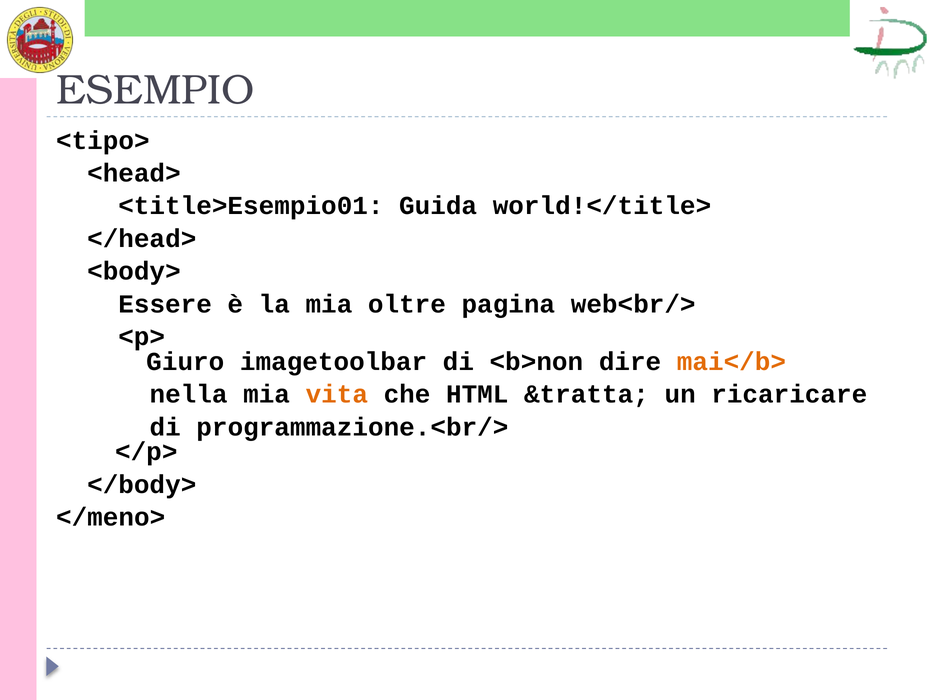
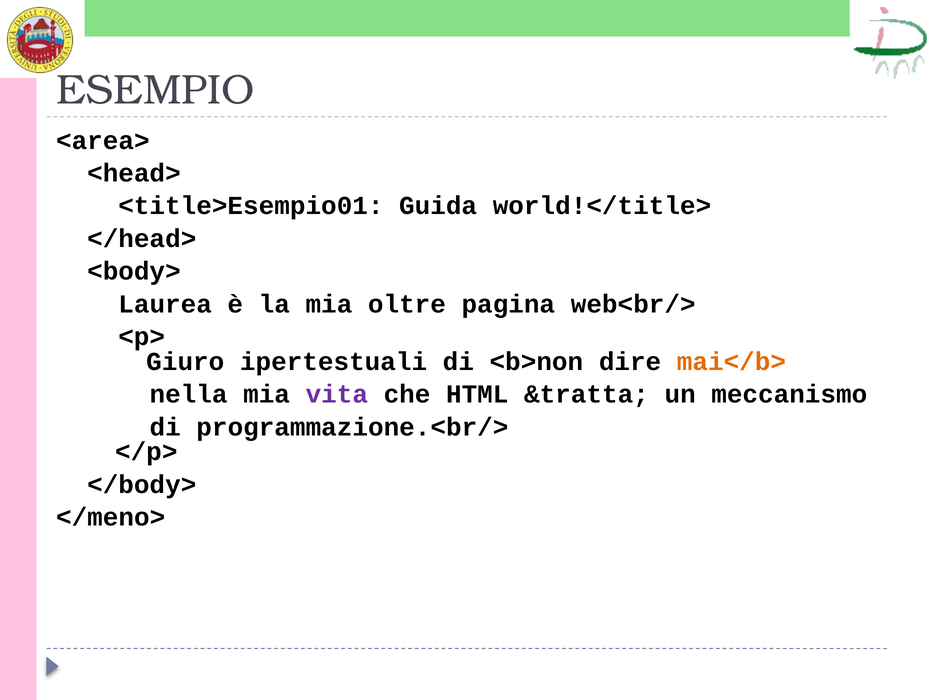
<tipo>: <tipo> -> <area> (103, 141)
Essere: Essere -> Laurea (165, 304)
imagetoolbar: imagetoolbar -> ipertestuali (334, 362)
vita colour: orange -> purple (337, 395)
ricaricare: ricaricare -> meccanismo (789, 395)
